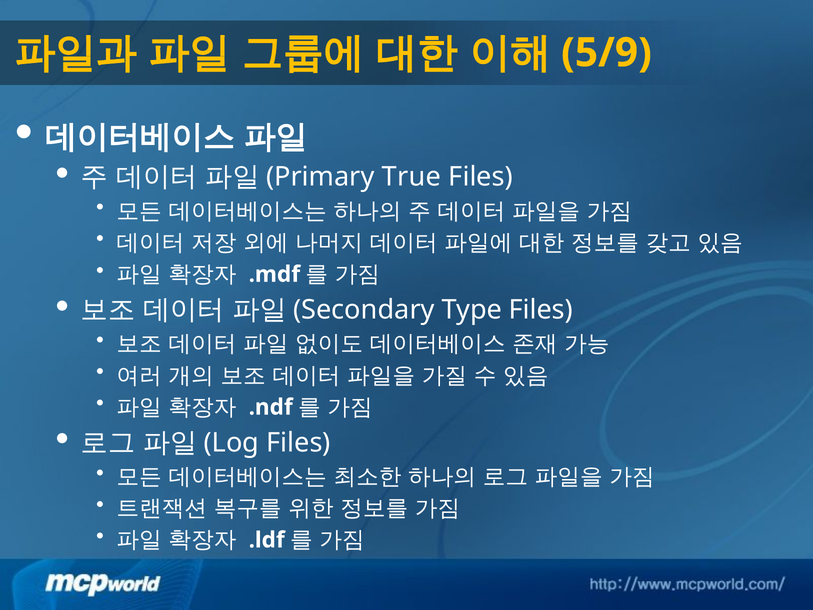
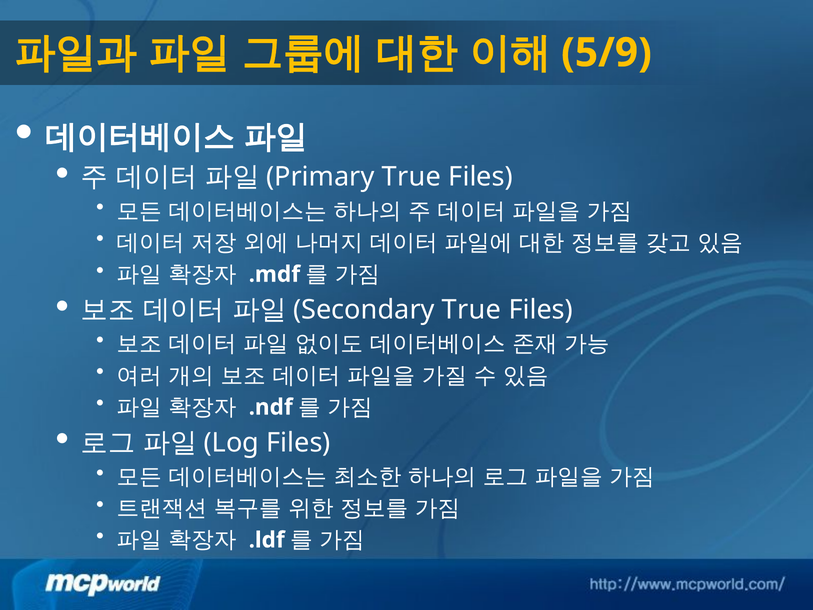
Type: Type -> True (471, 310)
